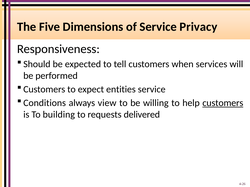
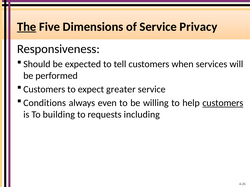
The underline: none -> present (27, 27)
entities: entities -> greater (121, 90)
view: view -> even (107, 103)
delivered: delivered -> including (142, 115)
